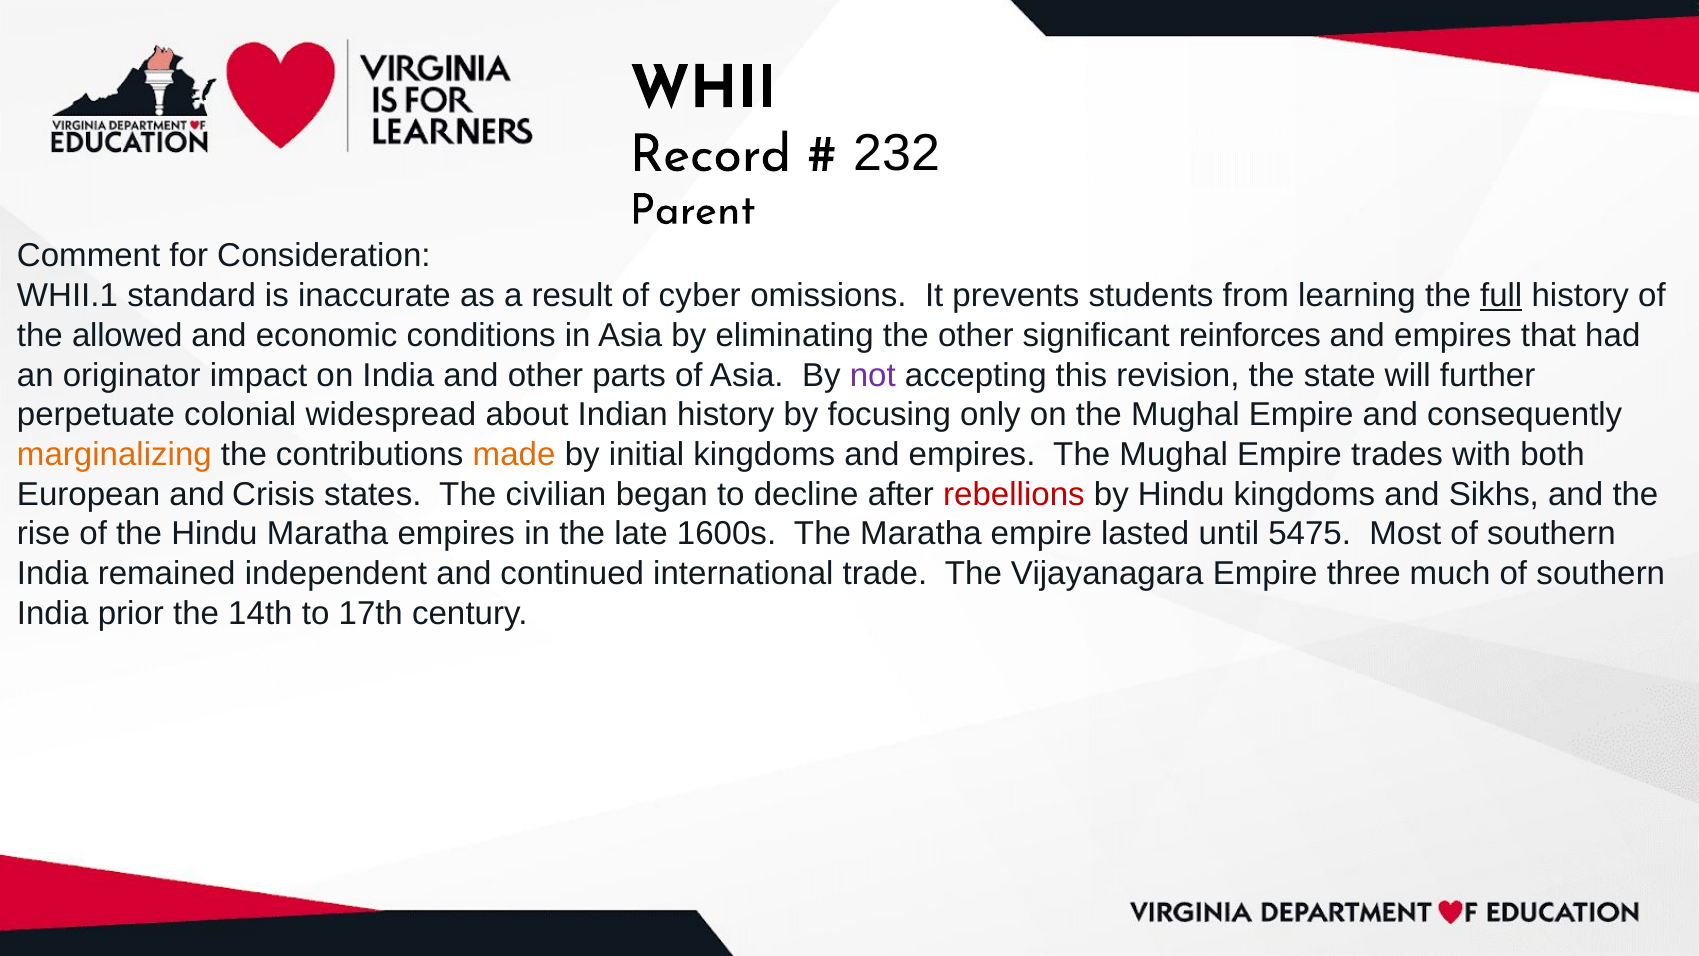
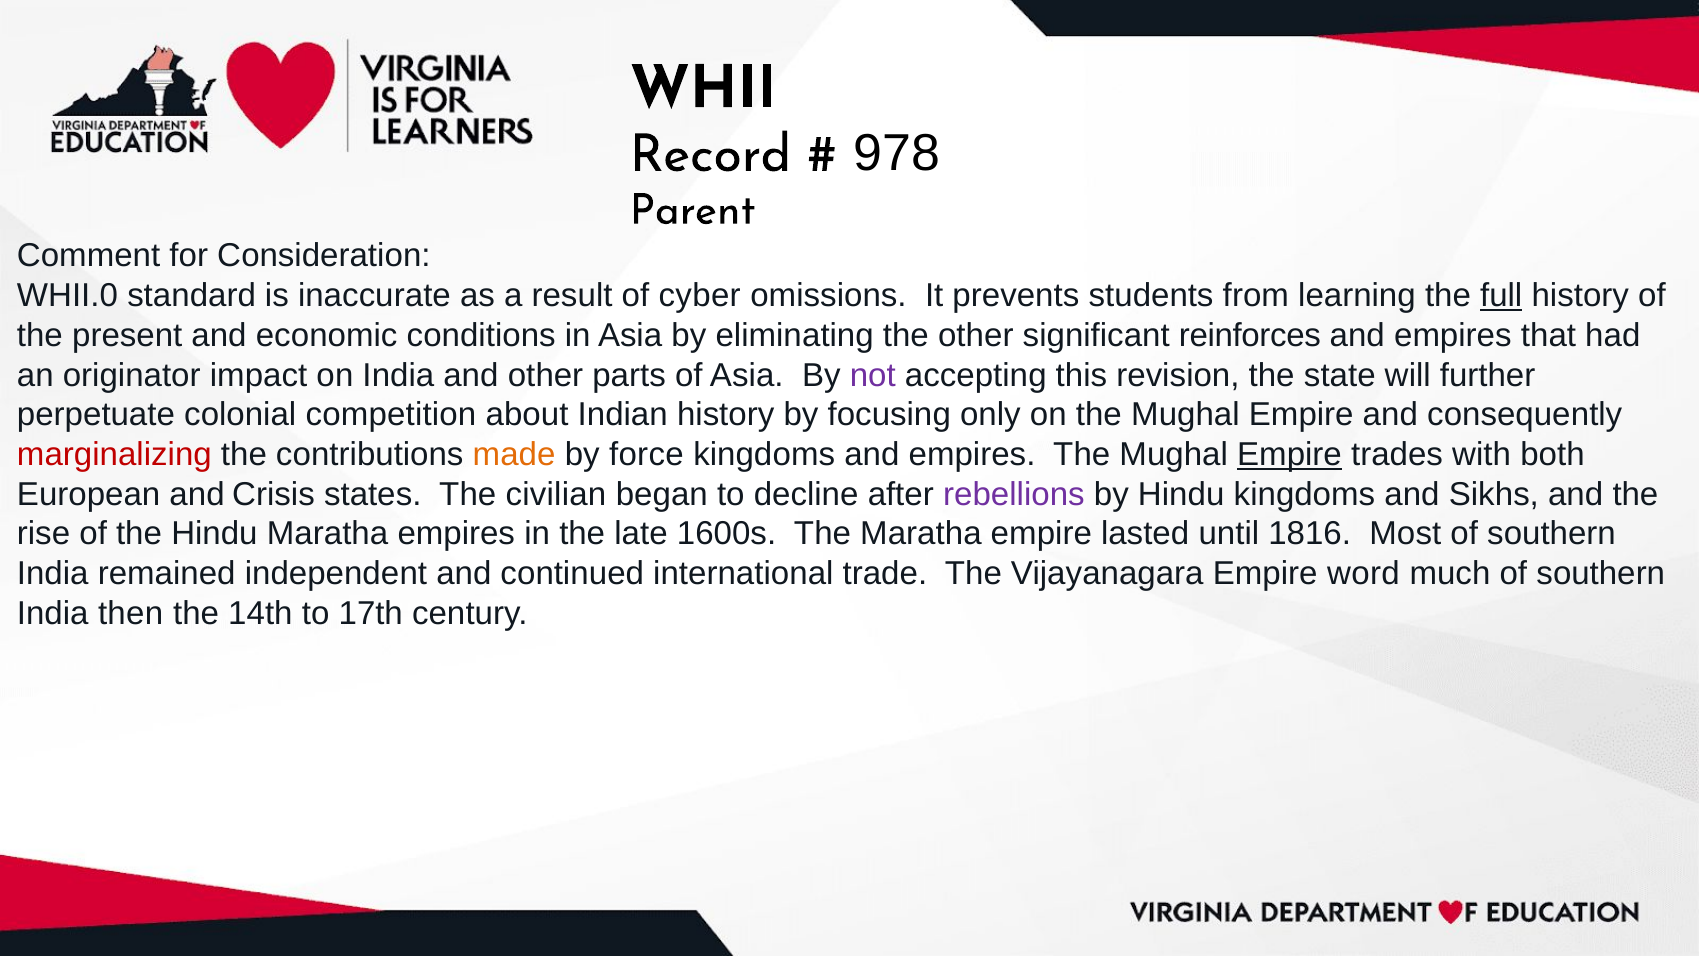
232: 232 -> 978 (897, 154)
WHII.1: WHII.1 -> WHII.0 (67, 296)
allowed: allowed -> present (127, 335)
widespread: widespread -> competition (391, 415)
marginalizing colour: orange -> red (114, 454)
initial: initial -> force (646, 454)
Empire underline: none -> present (1290, 454)
rebellions colour: red -> purple (1014, 494)
5475: 5475 -> 1816 (1310, 534)
three: three -> word (1363, 573)
prior: prior -> then (131, 613)
